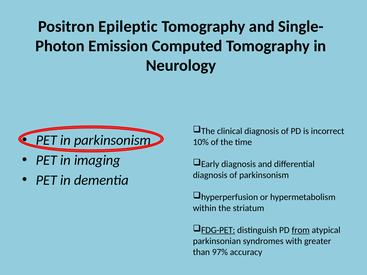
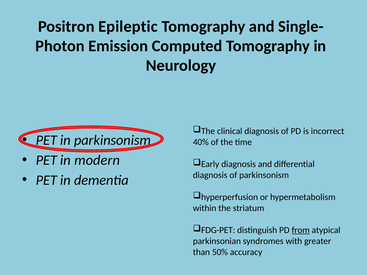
10%: 10% -> 40% (201, 142)
imaging: imaging -> modern (97, 160)
FDG-PET underline: present -> none (218, 230)
97%: 97% -> 50% (220, 252)
